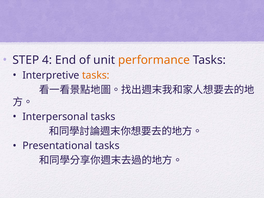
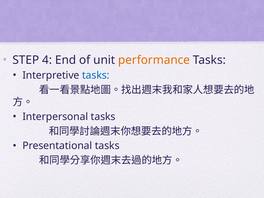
tasks colour: orange -> blue (96, 75)
